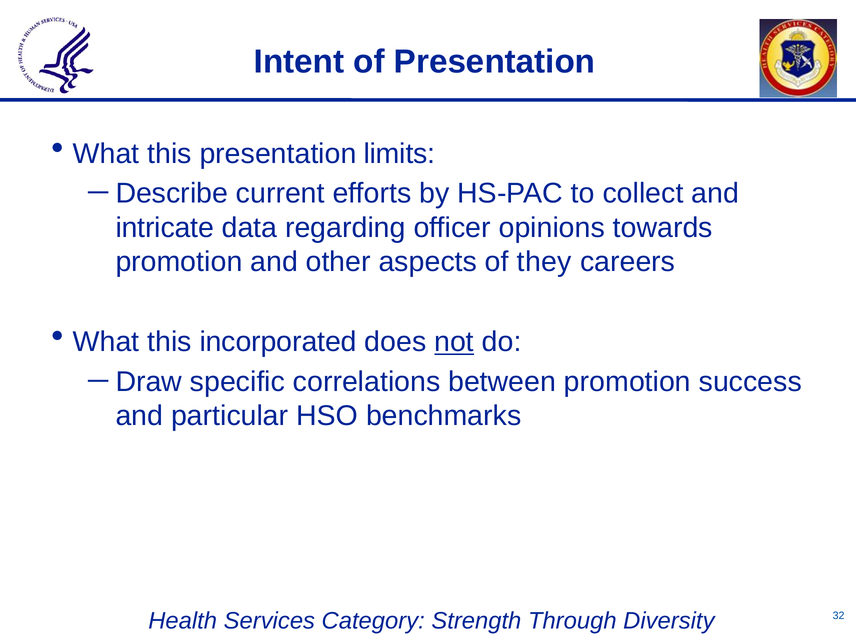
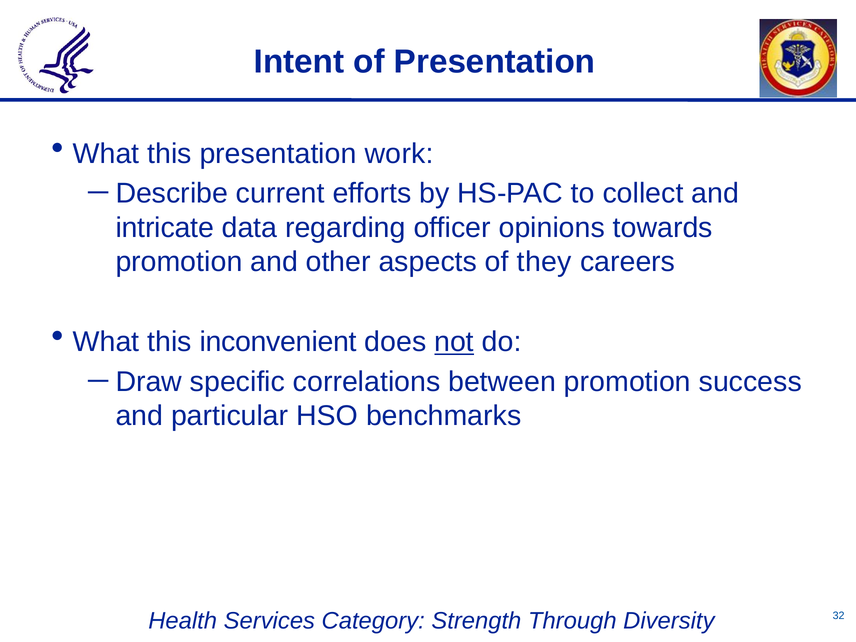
limits: limits -> work (399, 154)
incorporated: incorporated -> inconvenient (278, 342)
